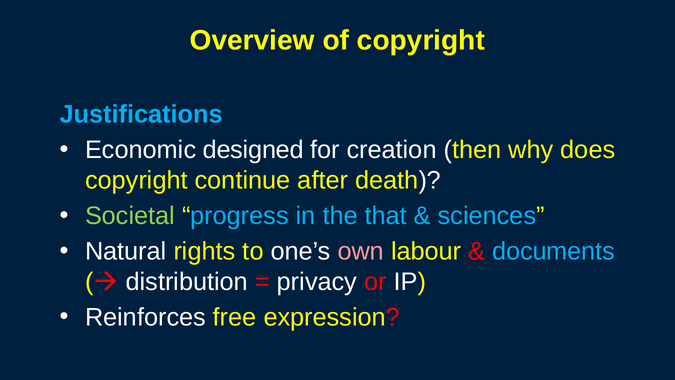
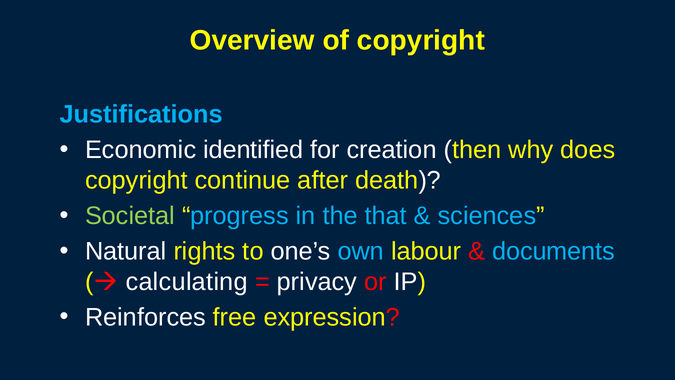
designed: designed -> identified (253, 150)
own colour: pink -> light blue (361, 251)
distribution: distribution -> calculating (187, 282)
